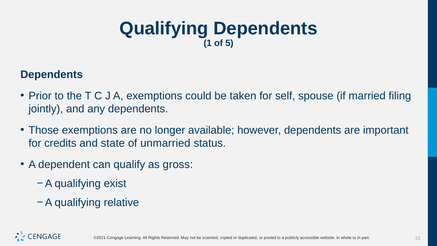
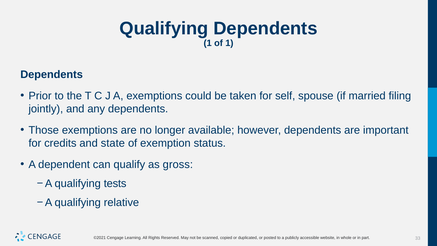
of 5: 5 -> 1 (229, 43)
unmarried: unmarried -> exemption (165, 143)
exist: exist -> tests (115, 184)
